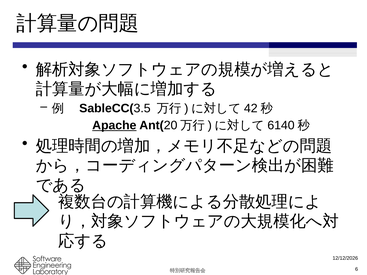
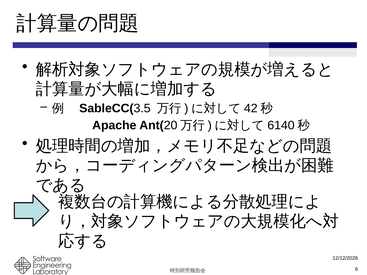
Apache underline: present -> none (114, 125)
